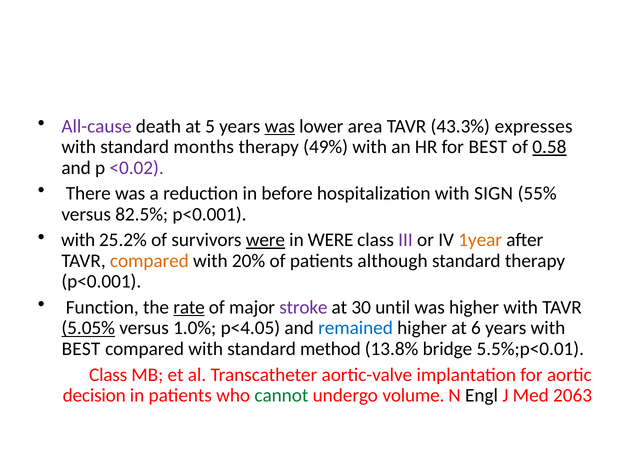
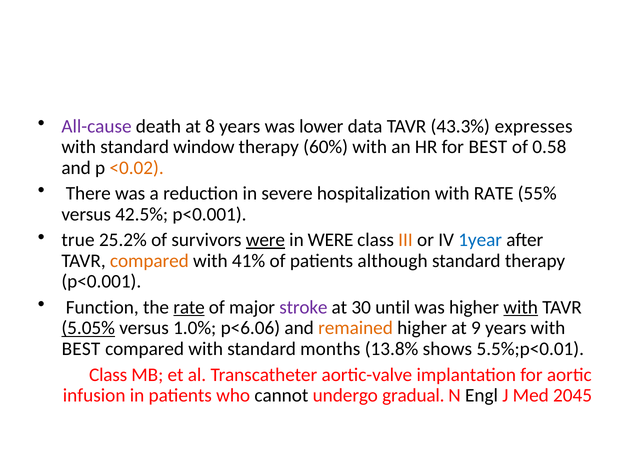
5: 5 -> 8 (210, 126)
was underline: present -> none (280, 126)
area: area -> data (365, 126)
months: months -> window (204, 147)
49%: 49% -> 60% (326, 147)
0.58 underline: present -> none (549, 147)
<0.02 colour: purple -> orange (137, 168)
before: before -> severe (287, 194)
with SIGN: SIGN -> RATE (494, 194)
82.5%: 82.5% -> 42.5% (142, 214)
with: with -> true (78, 240)
III colour: purple -> orange (406, 240)
1year colour: orange -> blue (480, 240)
20%: 20% -> 41% (249, 261)
with underline: none -> present (521, 308)
p<4.05: p<4.05 -> p<6.06 (250, 328)
remained colour: blue -> orange (356, 328)
6: 6 -> 9 (476, 328)
method: method -> months (330, 349)
bridge: bridge -> shows (447, 349)
decision: decision -> infusion (94, 396)
cannot colour: green -> black (281, 396)
volume: volume -> gradual (413, 396)
2063: 2063 -> 2045 (573, 396)
